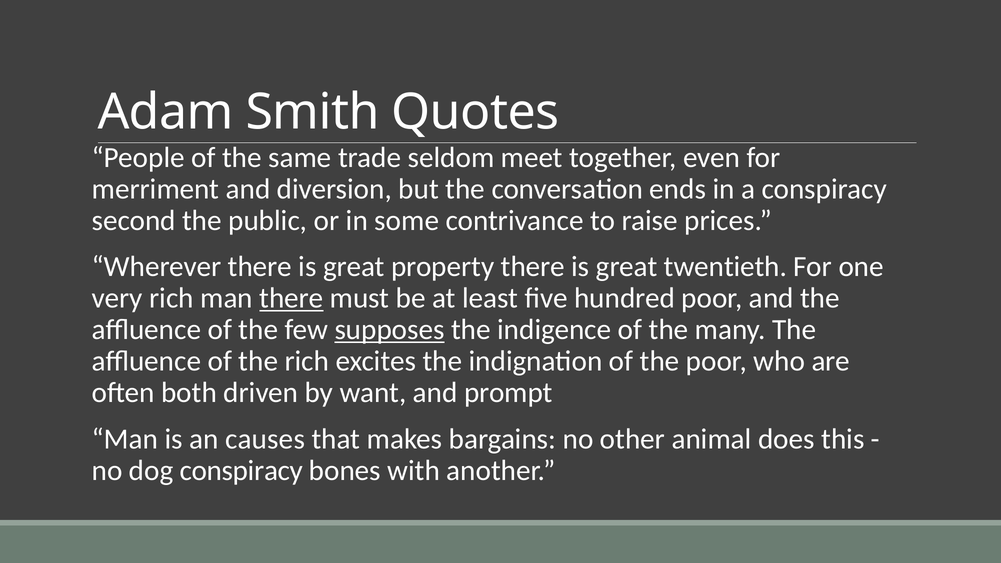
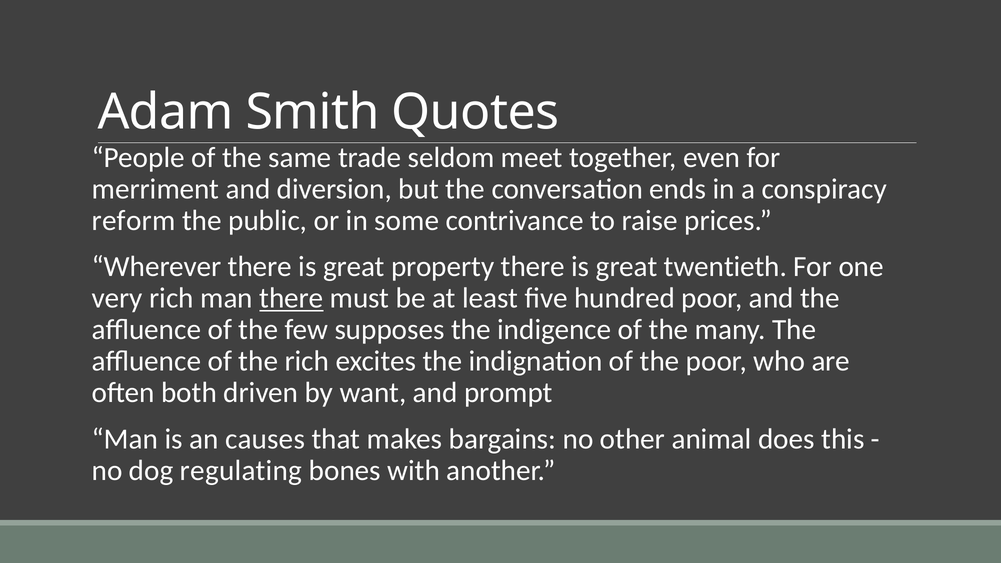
second: second -> reform (134, 220)
supposes underline: present -> none (390, 330)
dog conspiracy: conspiracy -> regulating (241, 470)
